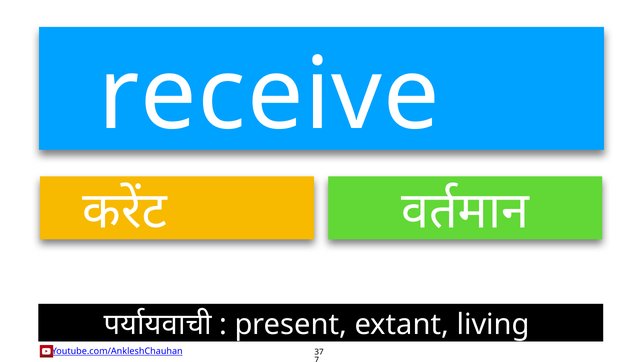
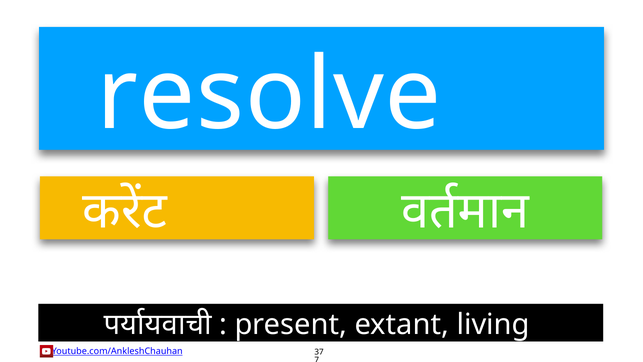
receive: receive -> resolve (269, 95)
